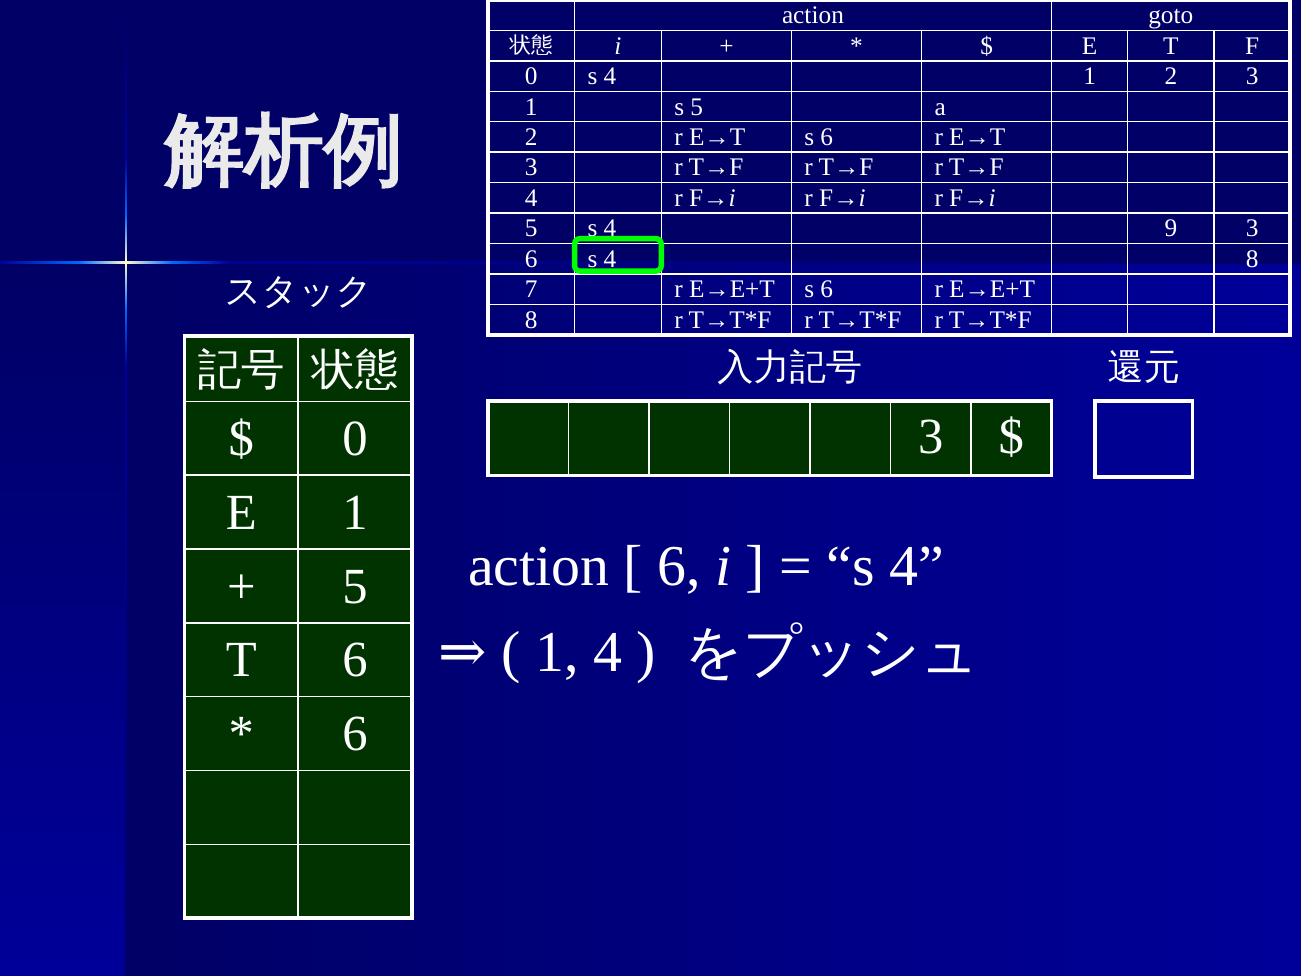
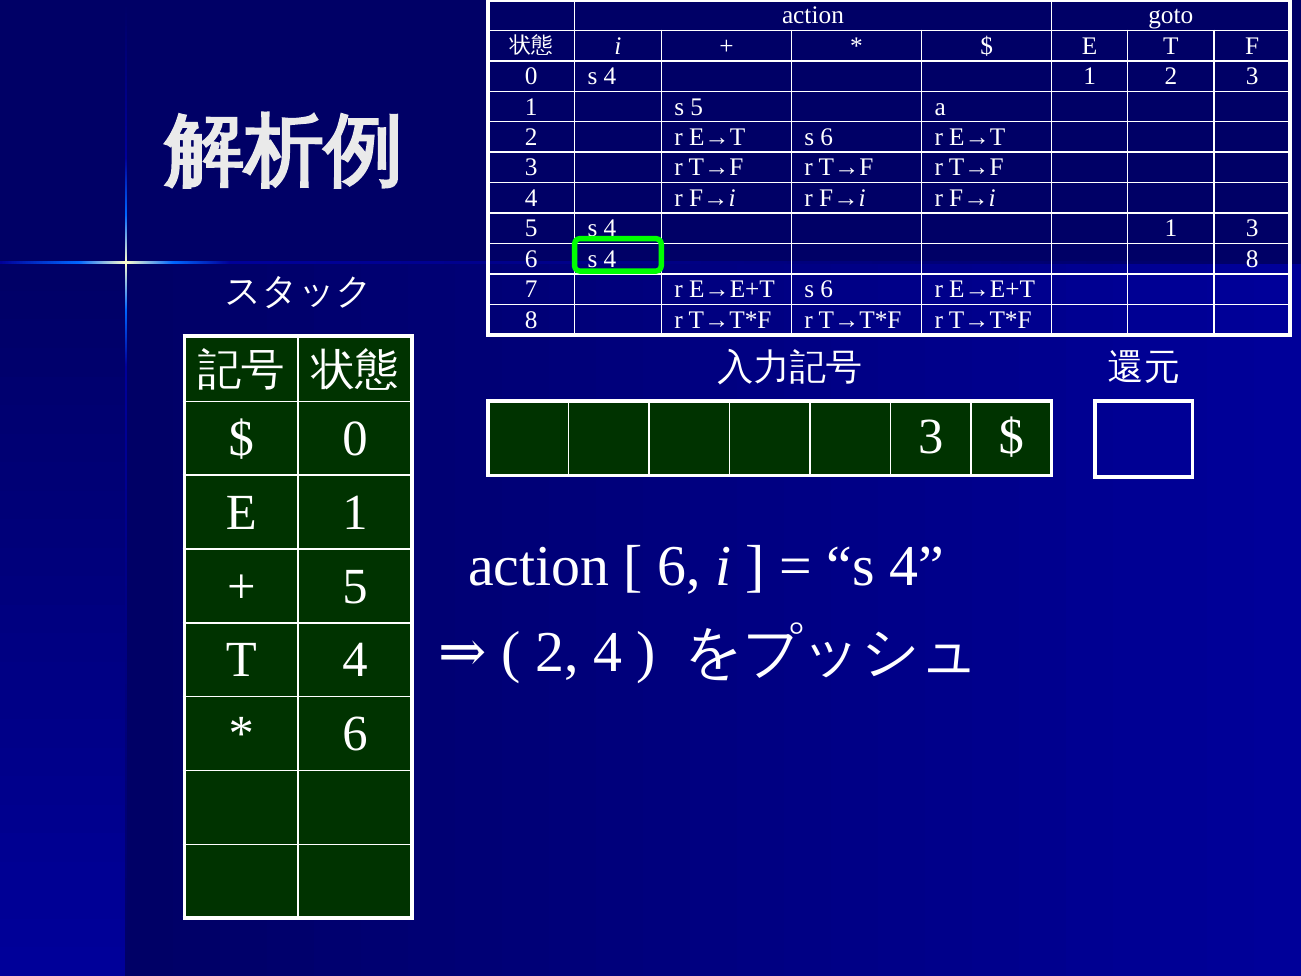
9: 9 -> 1 (1171, 228)
1: 1 -> 2 (557, 653)
T 6: 6 -> 4 (355, 660)
